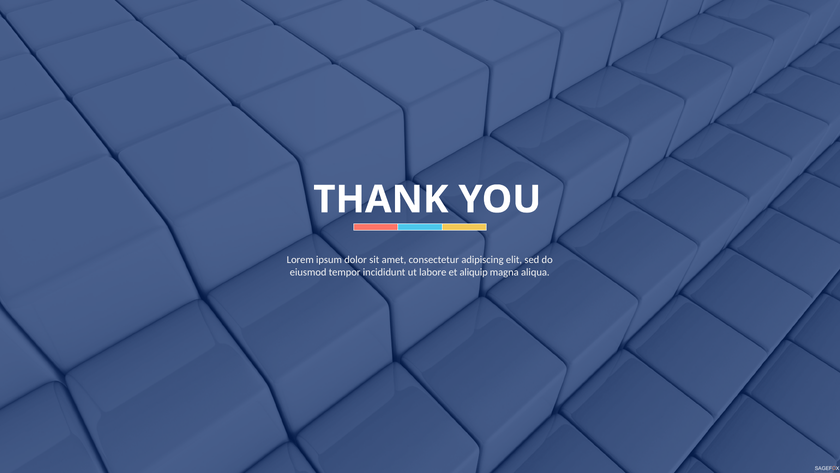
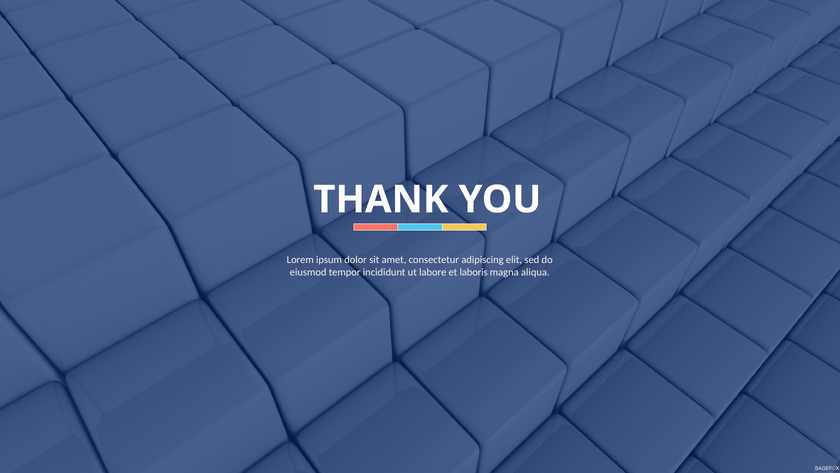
aliquip: aliquip -> laboris (474, 272)
